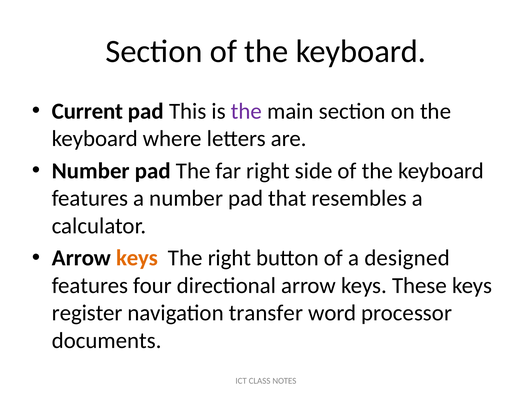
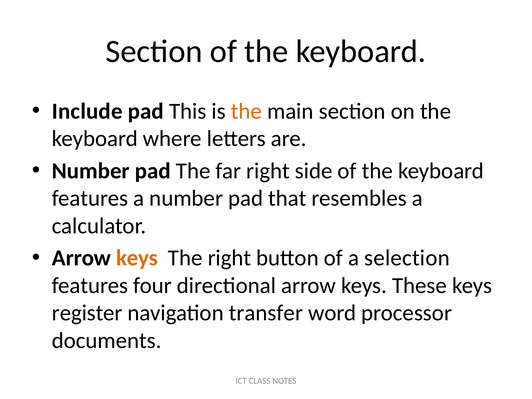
Current: Current -> Include (87, 111)
the colour: purple -> orange (246, 111)
designed: designed -> selection (407, 258)
